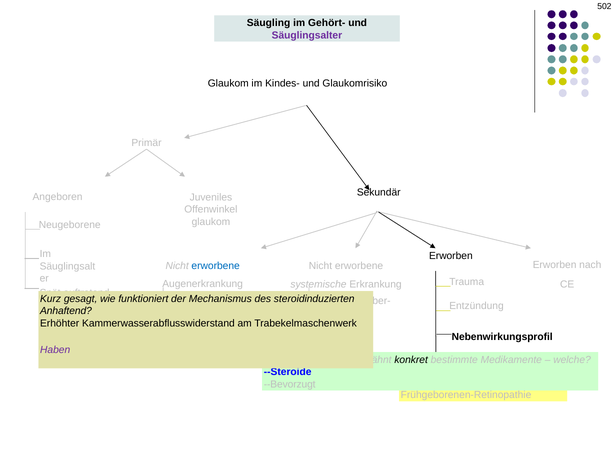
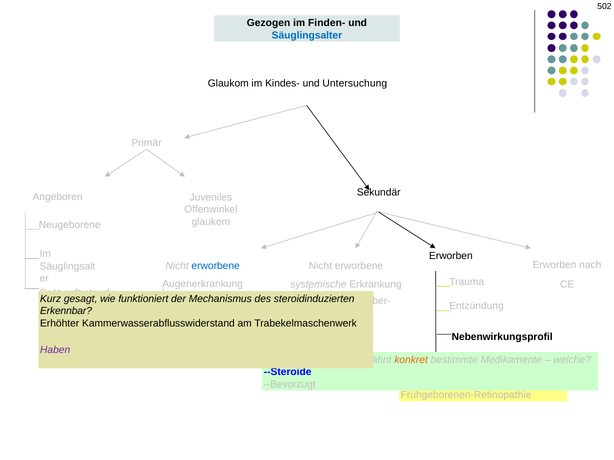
Säugling: Säugling -> Gezogen (269, 23)
Gehört-: Gehört- -> Finden- (327, 23)
Säuglingsalter colour: purple -> blue (307, 35)
Glaukomrisiko: Glaukomrisiko -> Untersuchung (355, 84)
Anhaftend: Anhaftend -> Erkennbar (66, 311)
konkret colour: black -> orange (411, 360)
